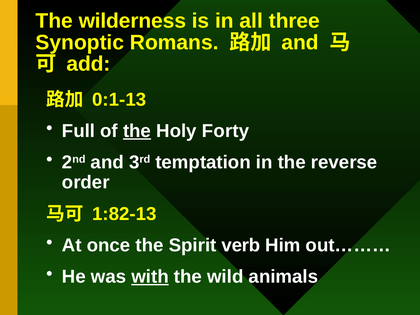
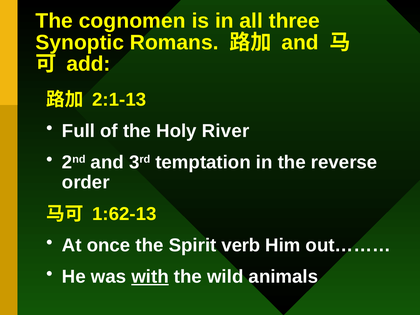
wilderness: wilderness -> cognomen (132, 21)
0:1-13: 0:1-13 -> 2:1-13 (119, 100)
the underline: present -> none (137, 131)
Forty: Forty -> River (226, 131)
1:82-13: 1:82-13 -> 1:62-13 (124, 214)
